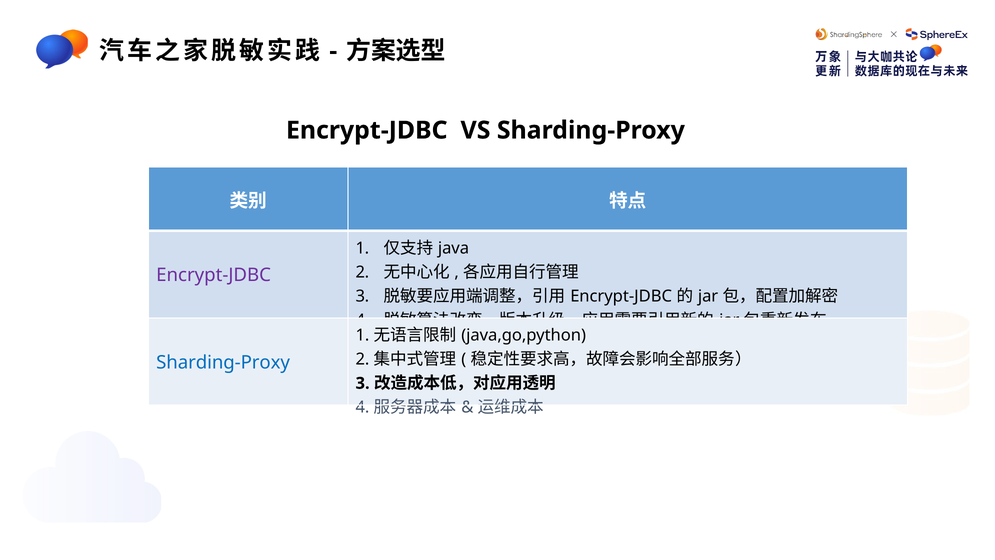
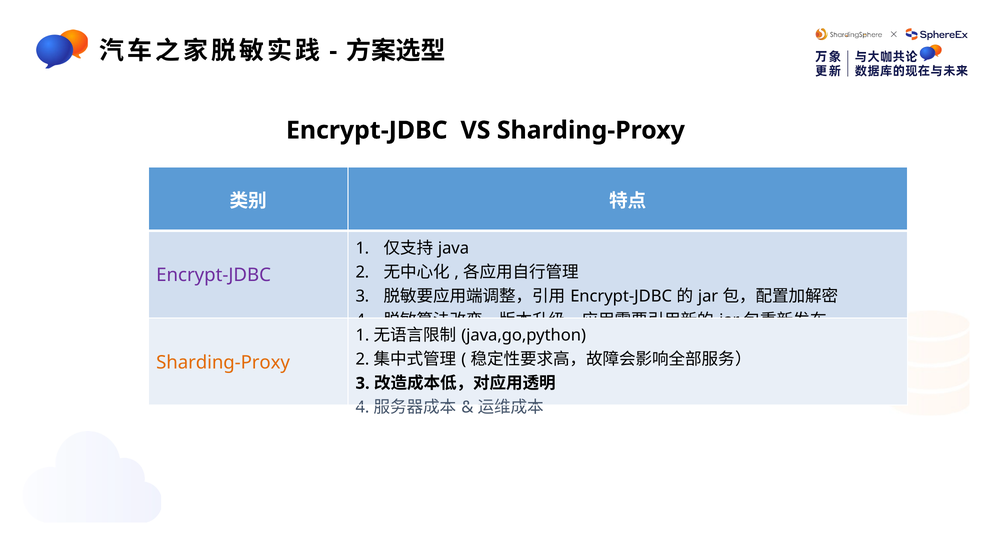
Sharding-Proxy colour: blue -> orange (223, 362)
